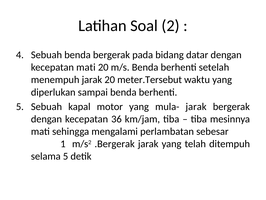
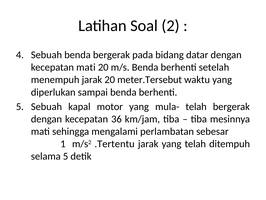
mula- jarak: jarak -> telah (196, 106)
.Bergerak: .Bergerak -> .Tertentu (115, 144)
